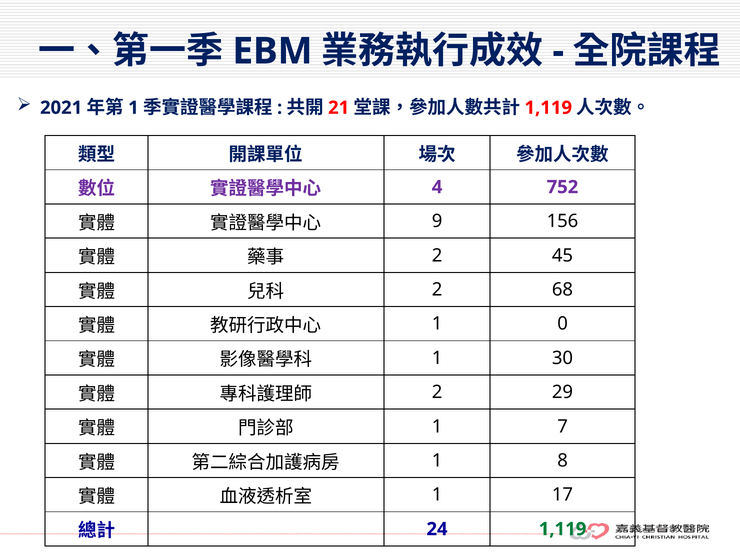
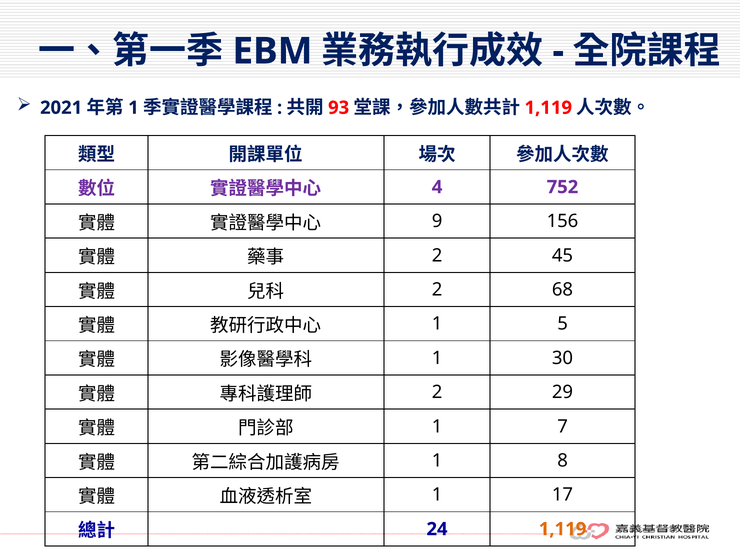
21: 21 -> 93 (339, 108)
0: 0 -> 5 (563, 324)
1,119 colour: green -> orange (563, 529)
